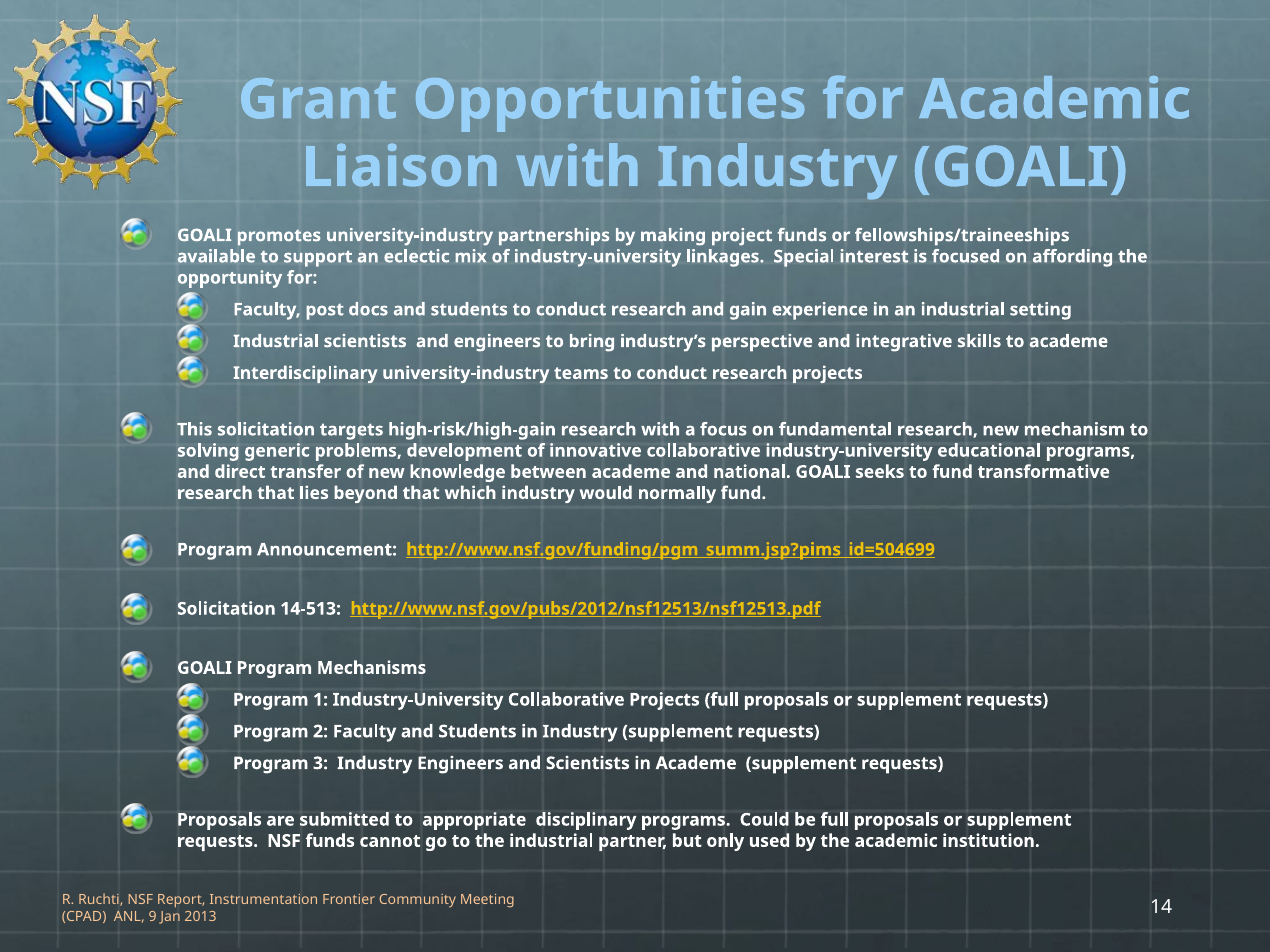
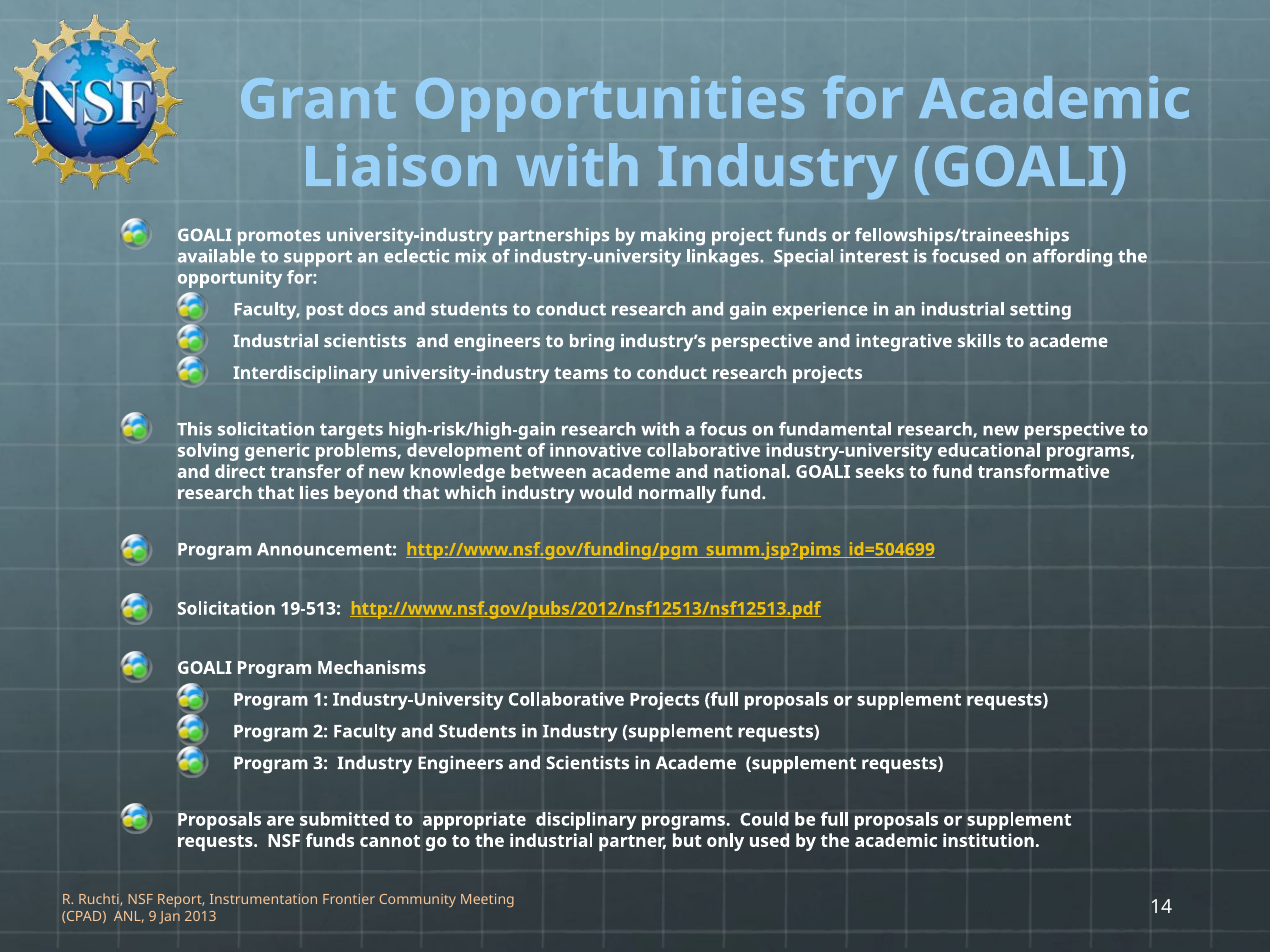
new mechanism: mechanism -> perspective (1074, 430)
14-513: 14-513 -> 19-513 (311, 609)
